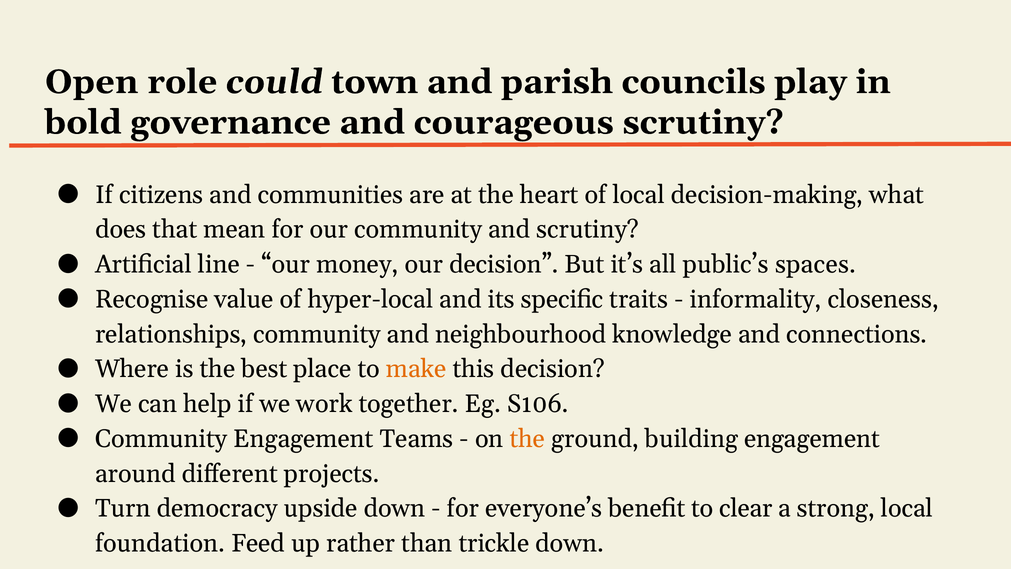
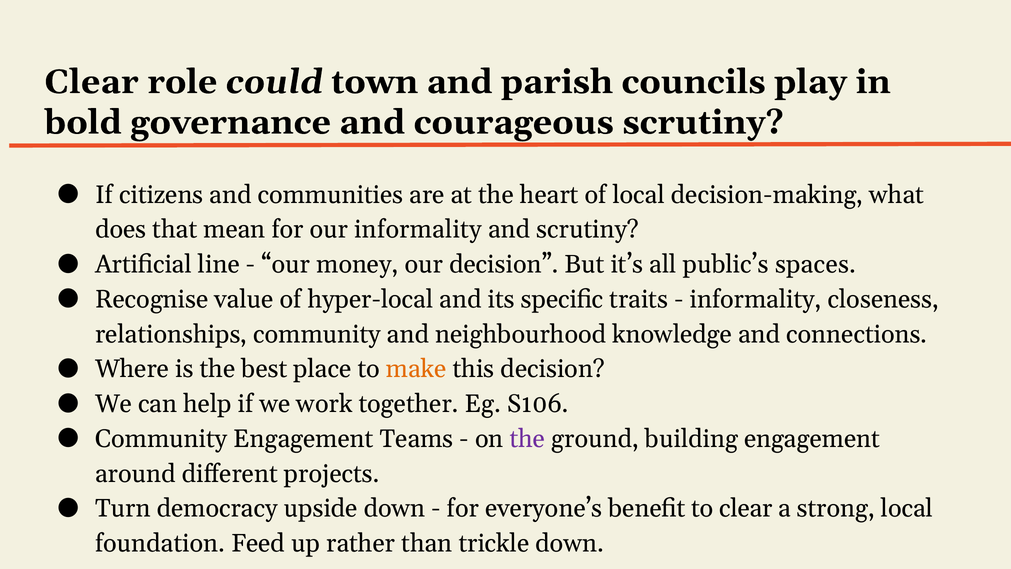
Open: Open -> Clear (92, 82)
our community: community -> informality (418, 229)
the colour: orange -> purple (527, 439)
